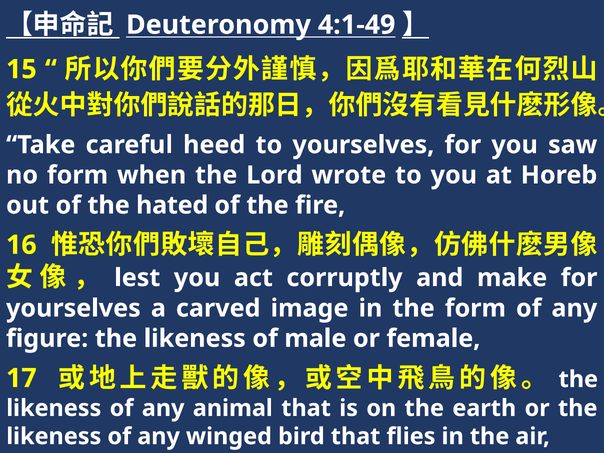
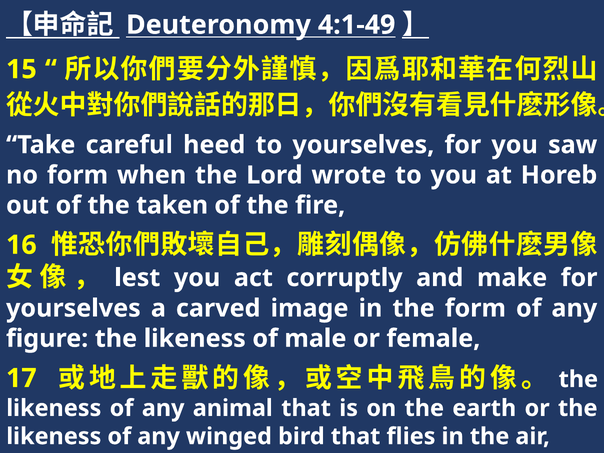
hated: hated -> taken (172, 205)
